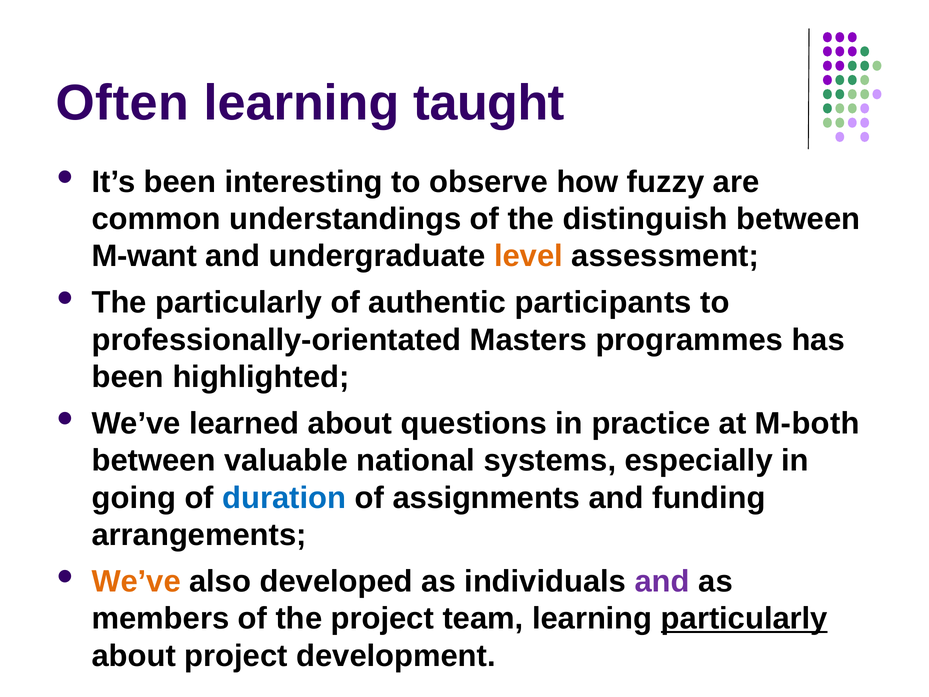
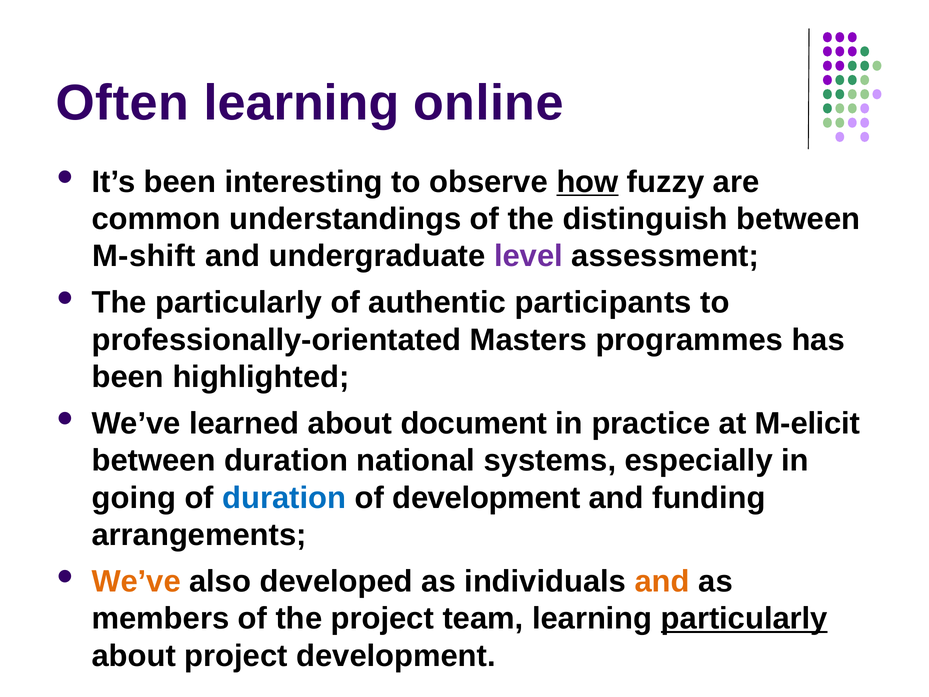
taught: taught -> online (488, 103)
how underline: none -> present (587, 182)
M-want: M-want -> M-shift (144, 256)
level colour: orange -> purple (528, 256)
questions: questions -> document (474, 423)
M-both: M-both -> M-elicit (807, 423)
between valuable: valuable -> duration (286, 461)
of assignments: assignments -> development (486, 498)
and colour: purple -> orange (662, 581)
